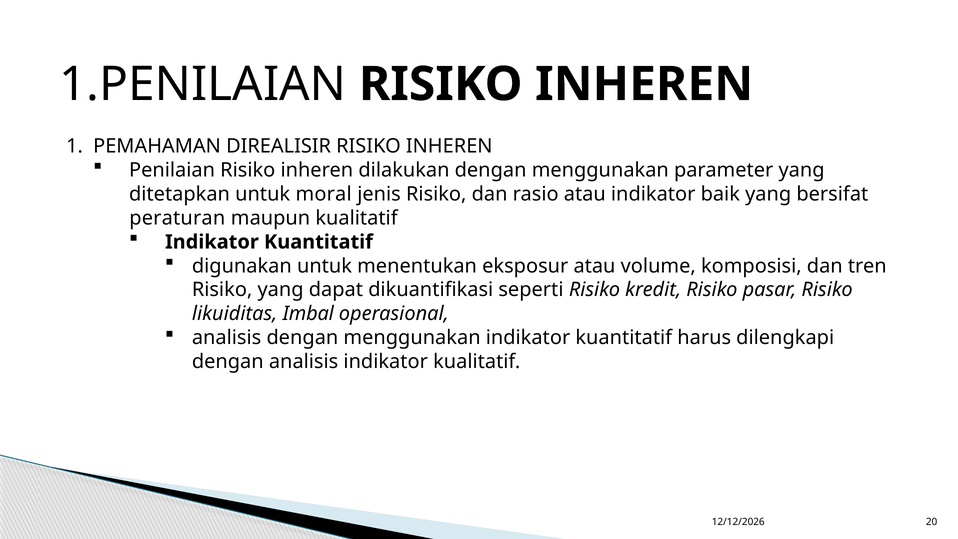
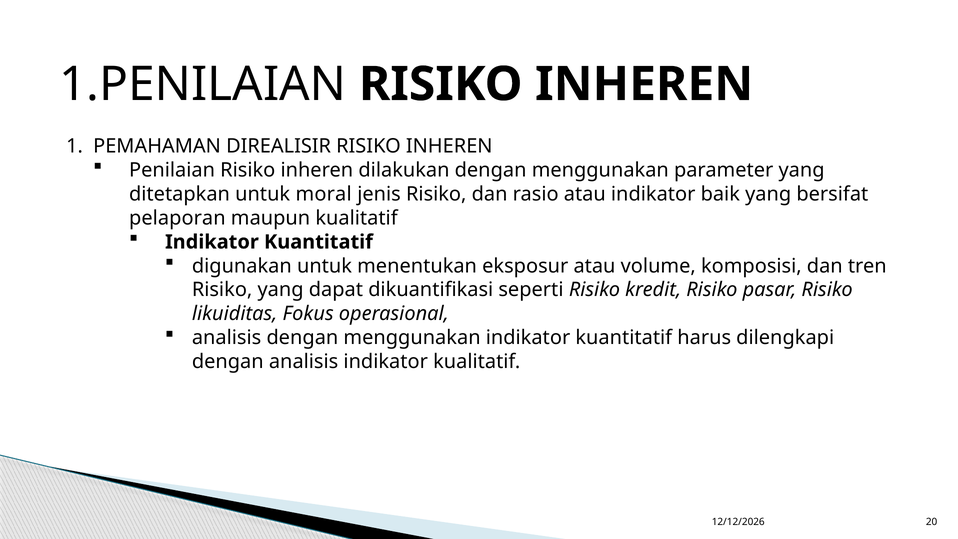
peraturan: peraturan -> pelaporan (177, 218)
Imbal: Imbal -> Fokus (308, 314)
